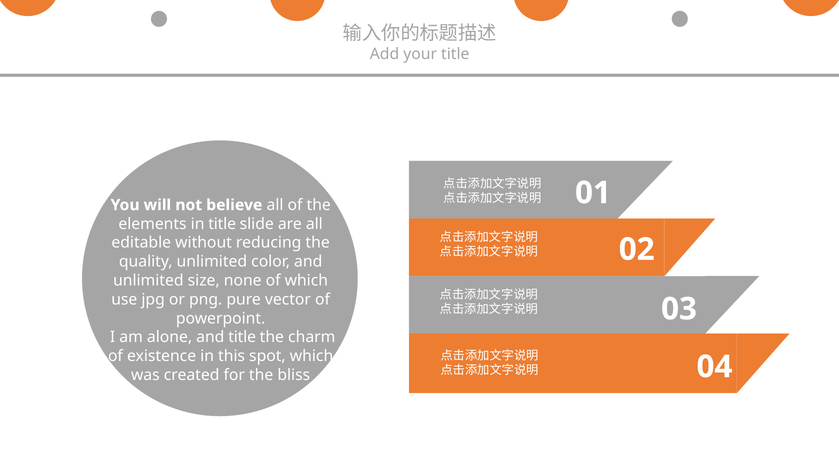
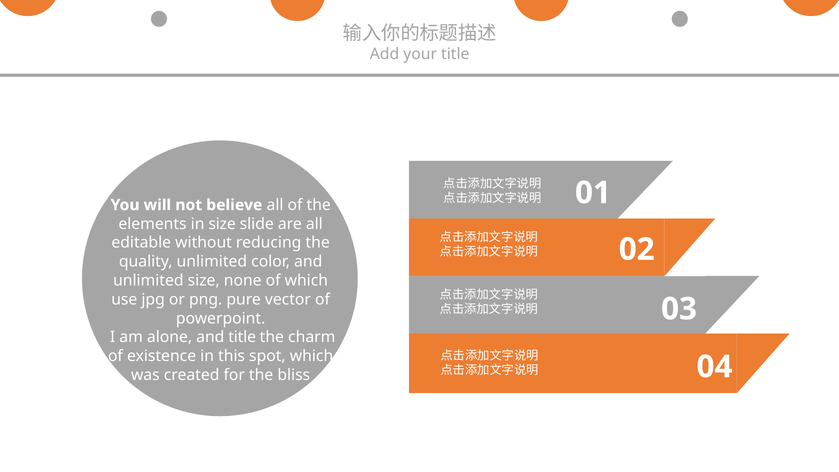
in title: title -> size (222, 224)
